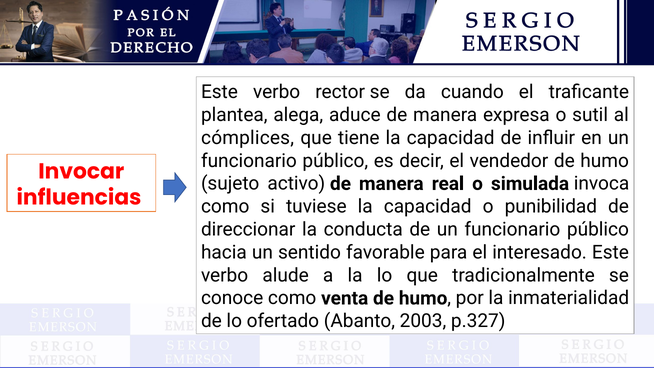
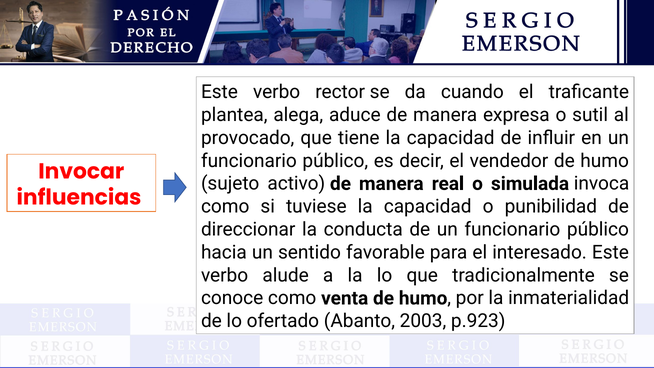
cómplices: cómplices -> provocado (248, 138)
p.327: p.327 -> p.923 (478, 321)
